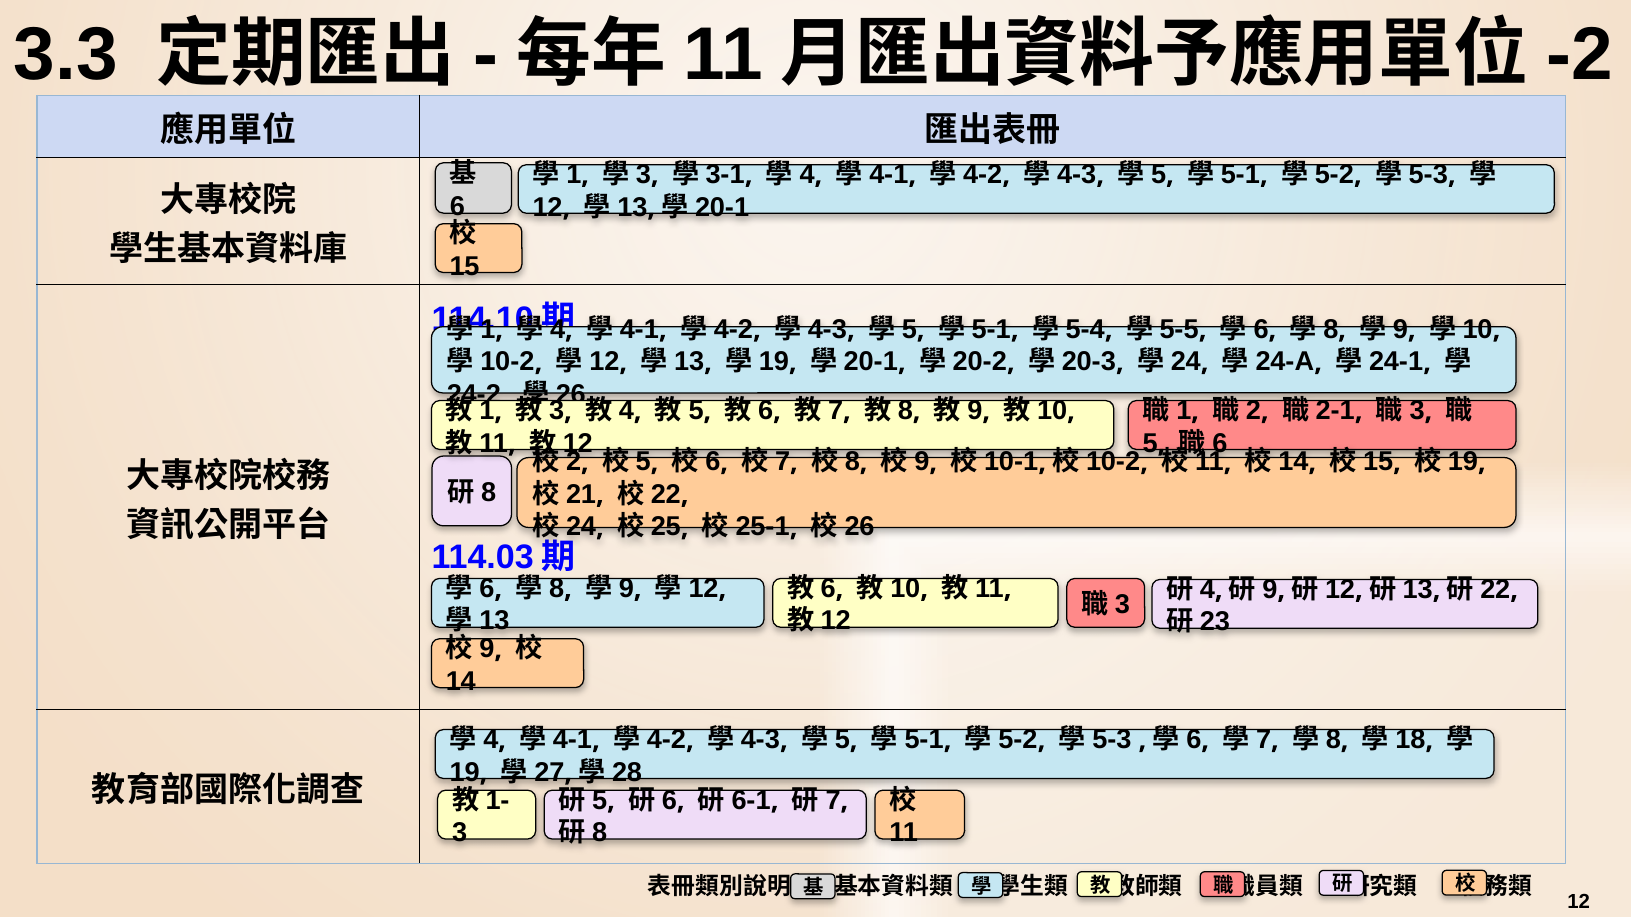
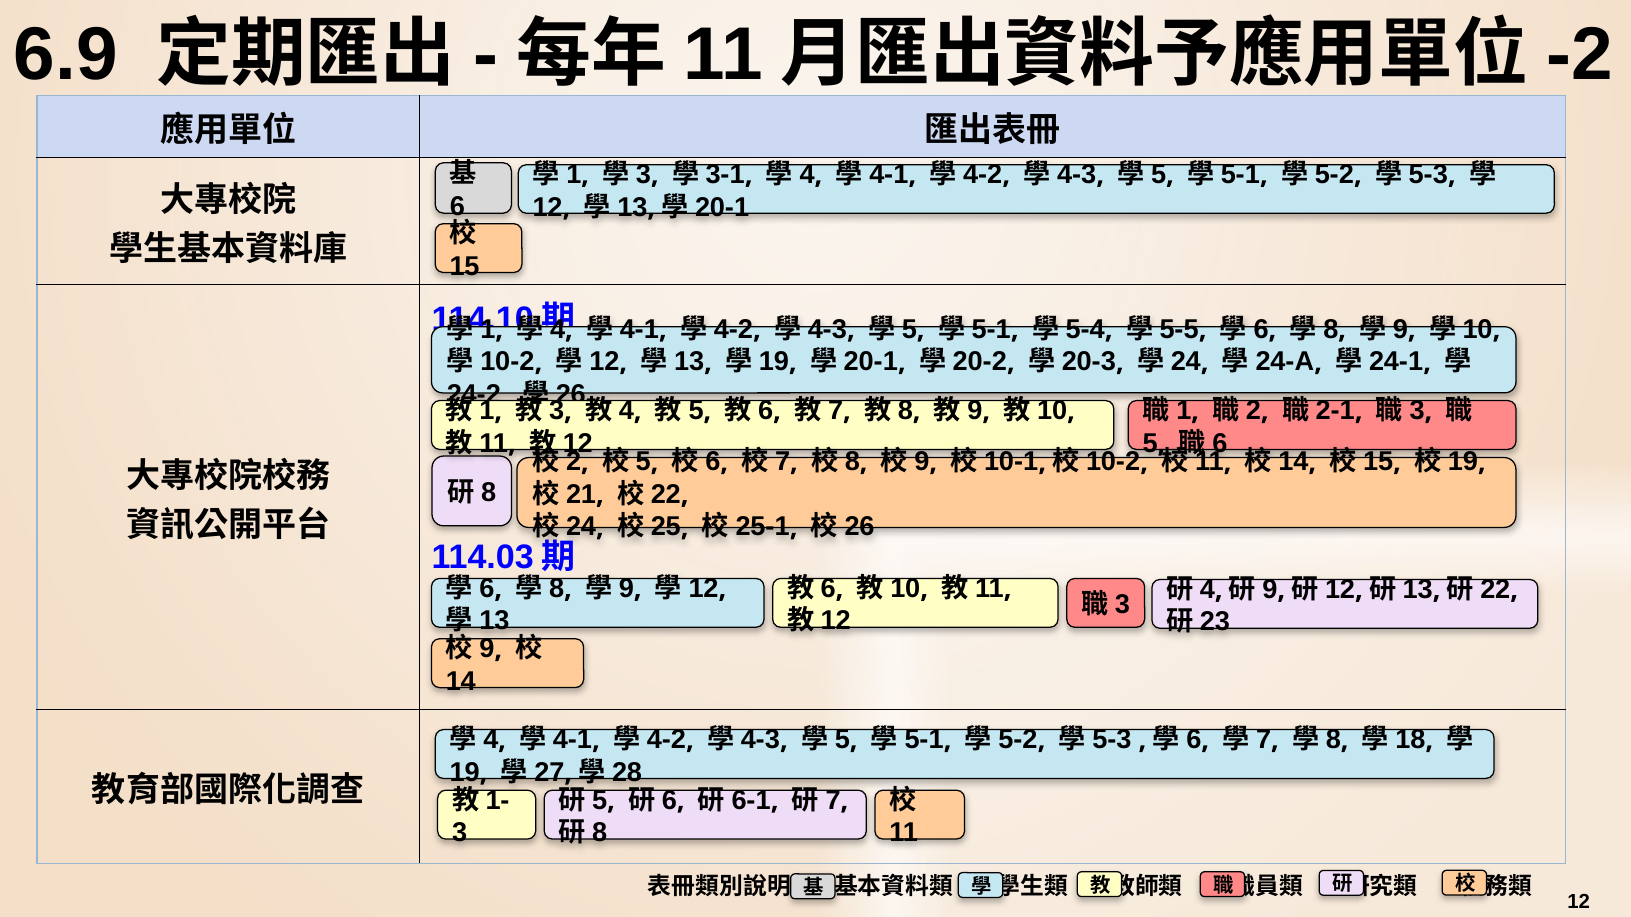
3.3: 3.3 -> 6.9 (66, 54)
